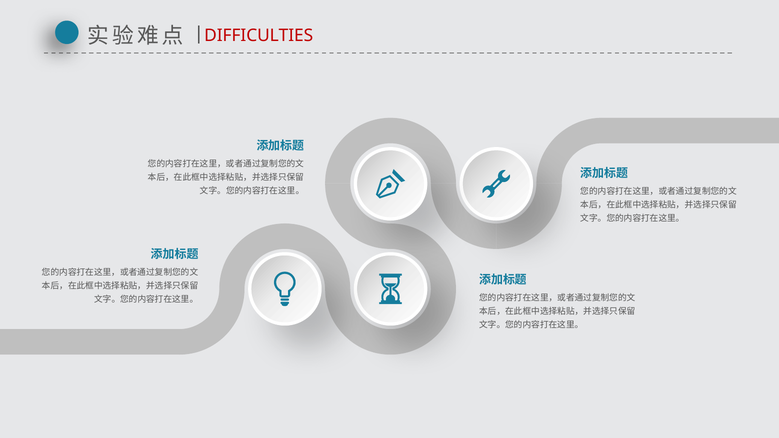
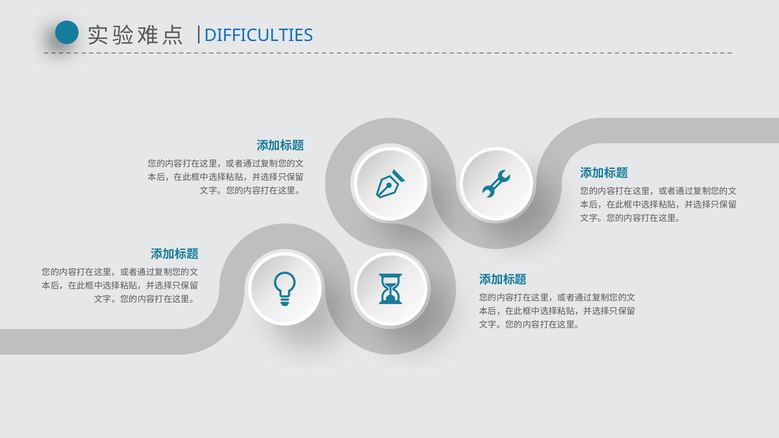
DIFFICULTIES colour: red -> blue (259, 36)
